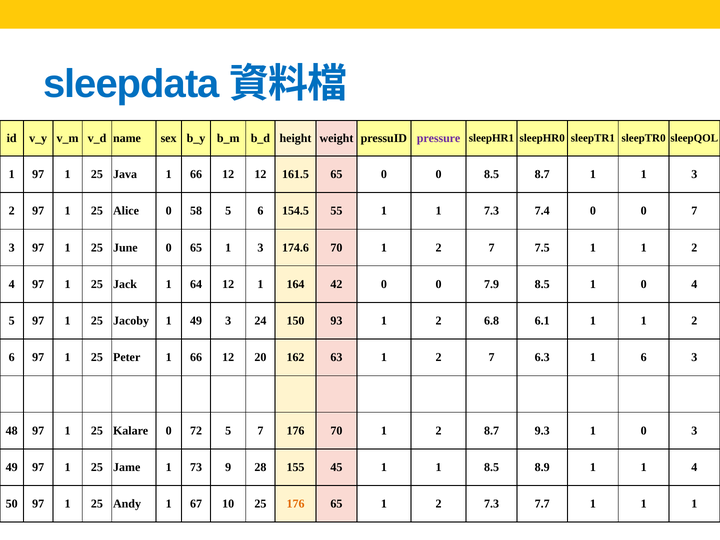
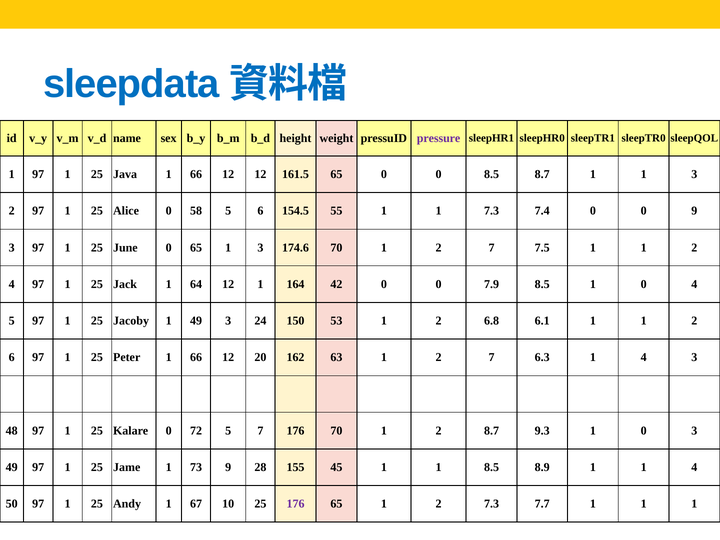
0 7: 7 -> 9 (694, 211)
93: 93 -> 53 (336, 321)
6.3 1 6: 6 -> 4 (644, 357)
176 colour: orange -> purple (296, 504)
